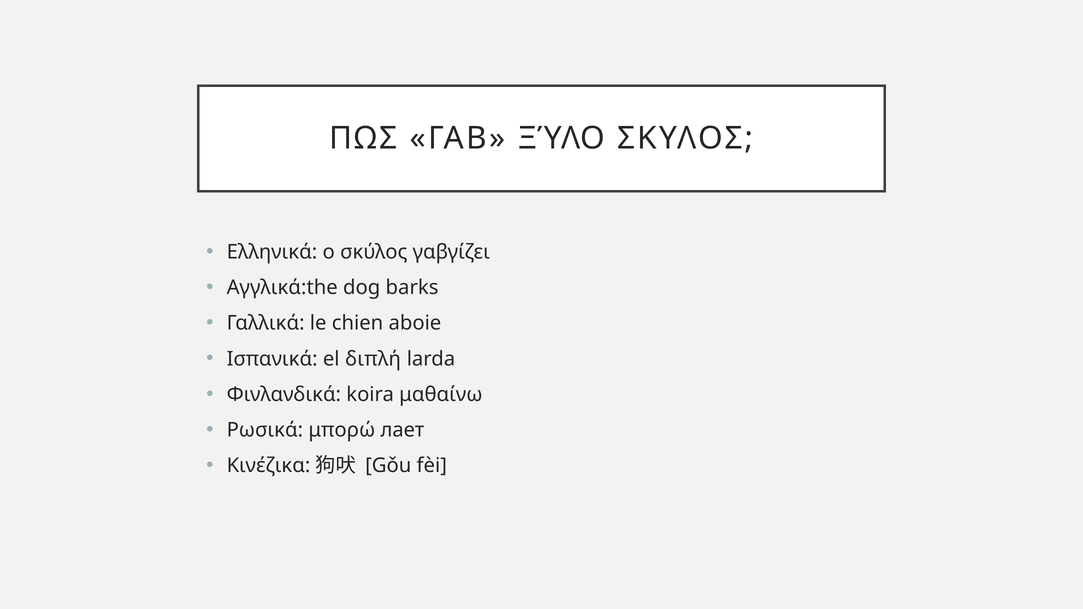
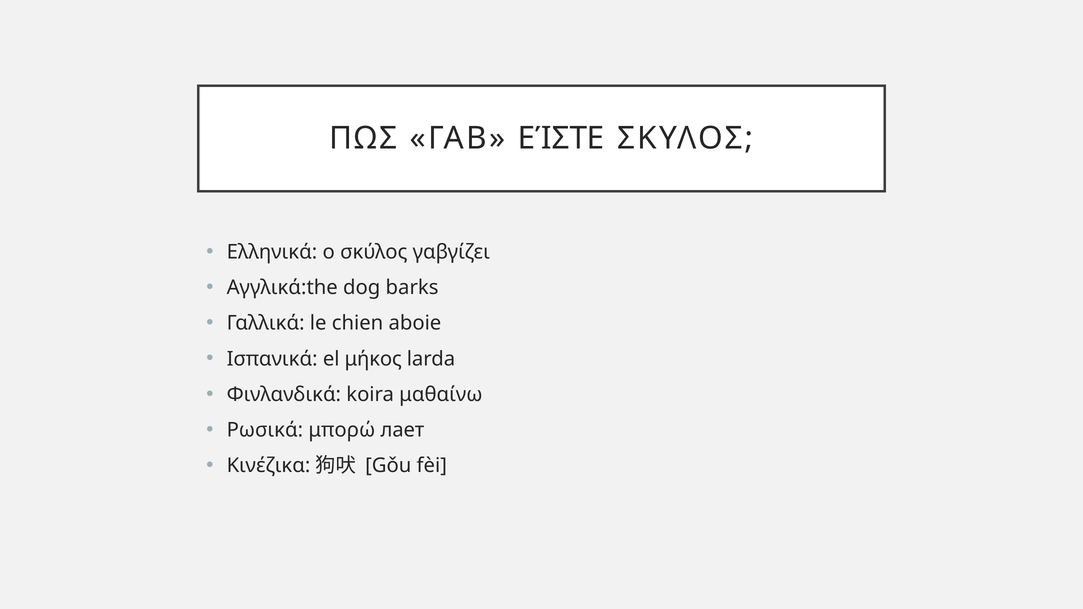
ΞΎΛΟ: ΞΎΛΟ -> ΕΊΣΤΕ (561, 138)
διπλή: διπλή -> μήκος (373, 359)
